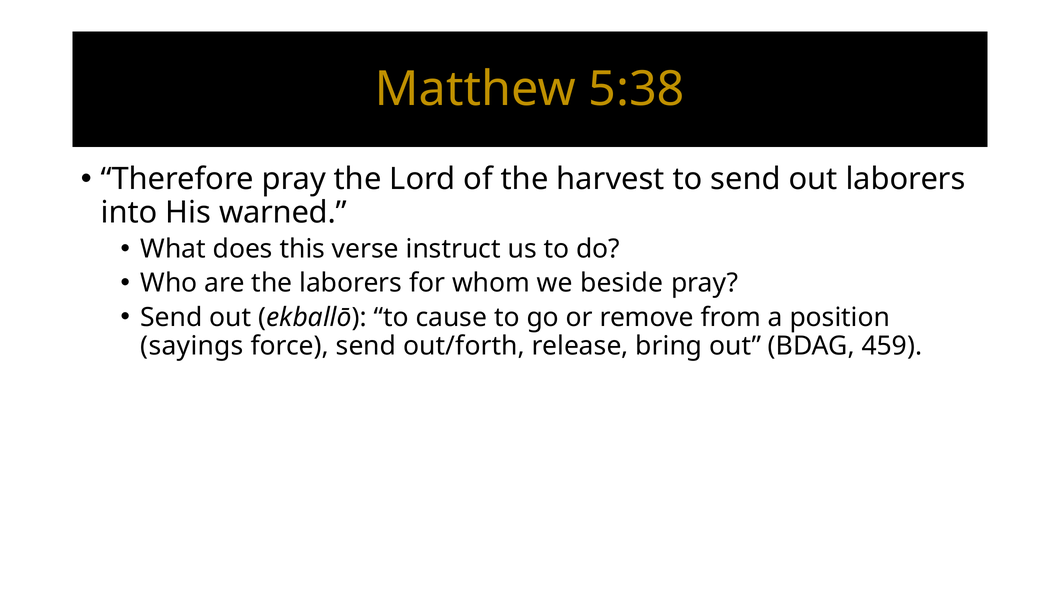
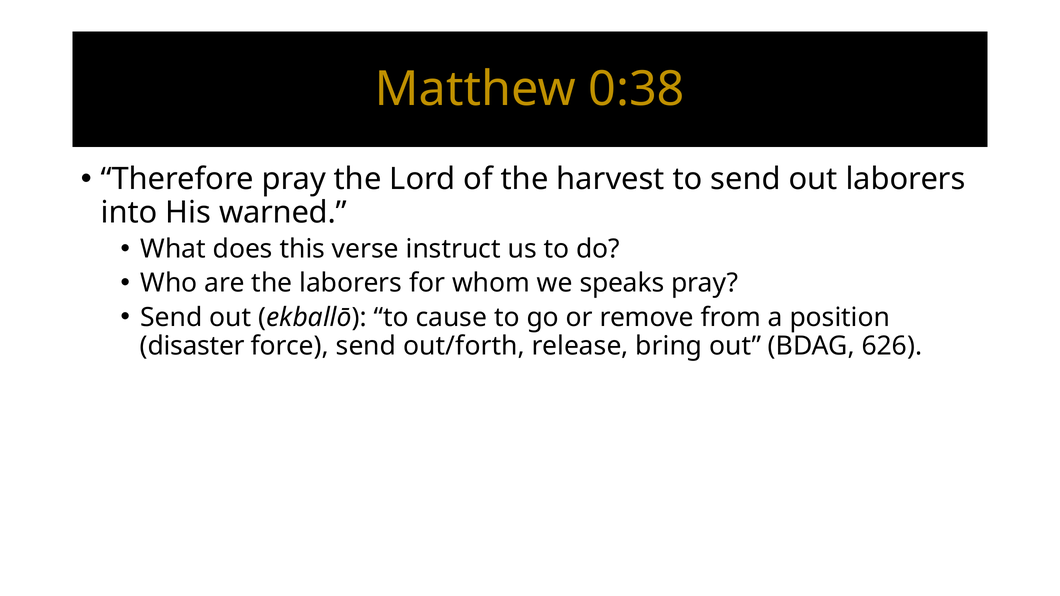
5:38: 5:38 -> 0:38 (637, 89)
beside: beside -> speaks (622, 283)
sayings: sayings -> disaster (192, 346)
459: 459 -> 626 (892, 346)
